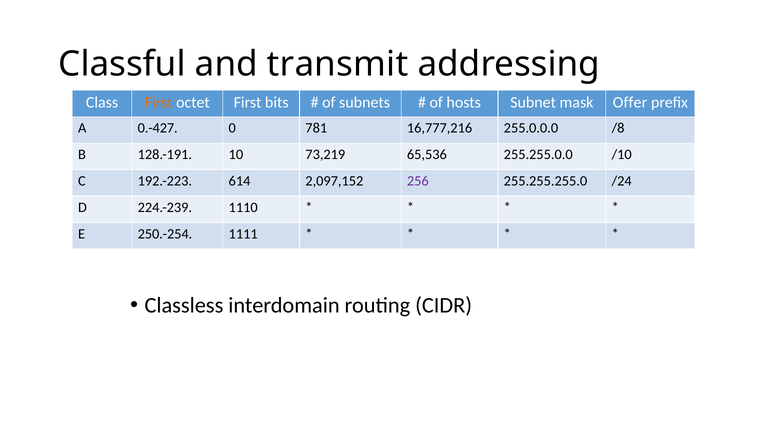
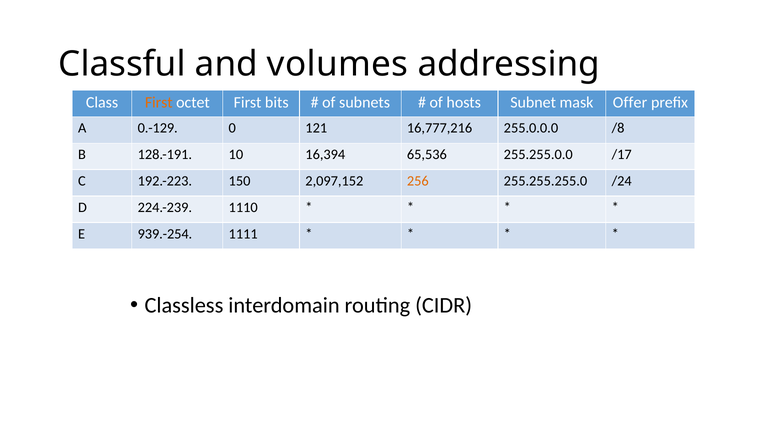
transmit: transmit -> volumes (338, 64)
0.-427: 0.-427 -> 0.-129 (158, 128)
781: 781 -> 121 (316, 128)
73,219: 73,219 -> 16,394 (325, 154)
/10: /10 -> /17 (622, 154)
614: 614 -> 150 (240, 181)
256 colour: purple -> orange (418, 181)
250.-254: 250.-254 -> 939.-254 (165, 234)
